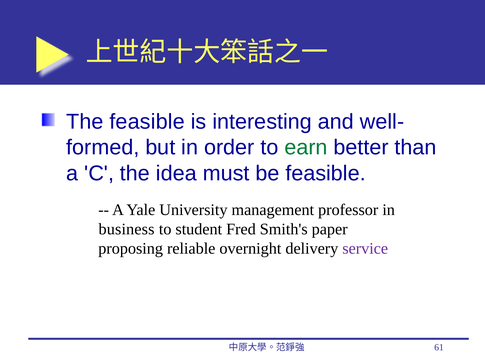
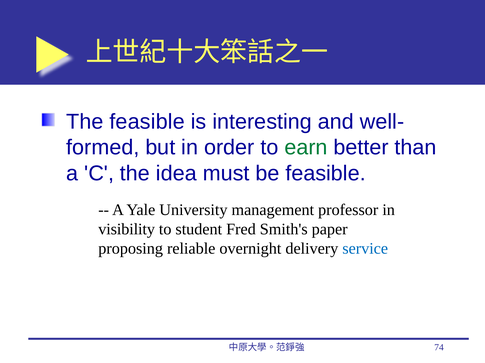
business: business -> visibility (127, 230)
service colour: purple -> blue (365, 249)
61: 61 -> 74 (439, 348)
